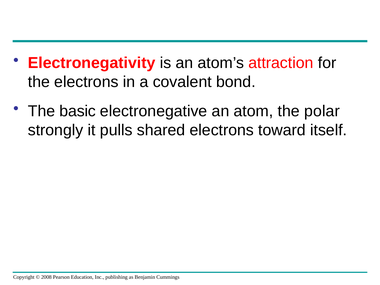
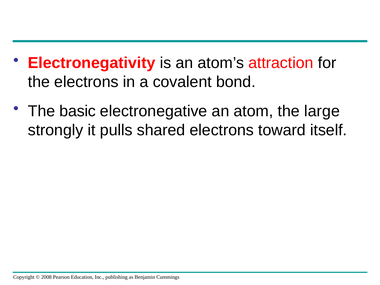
polar: polar -> large (322, 111)
